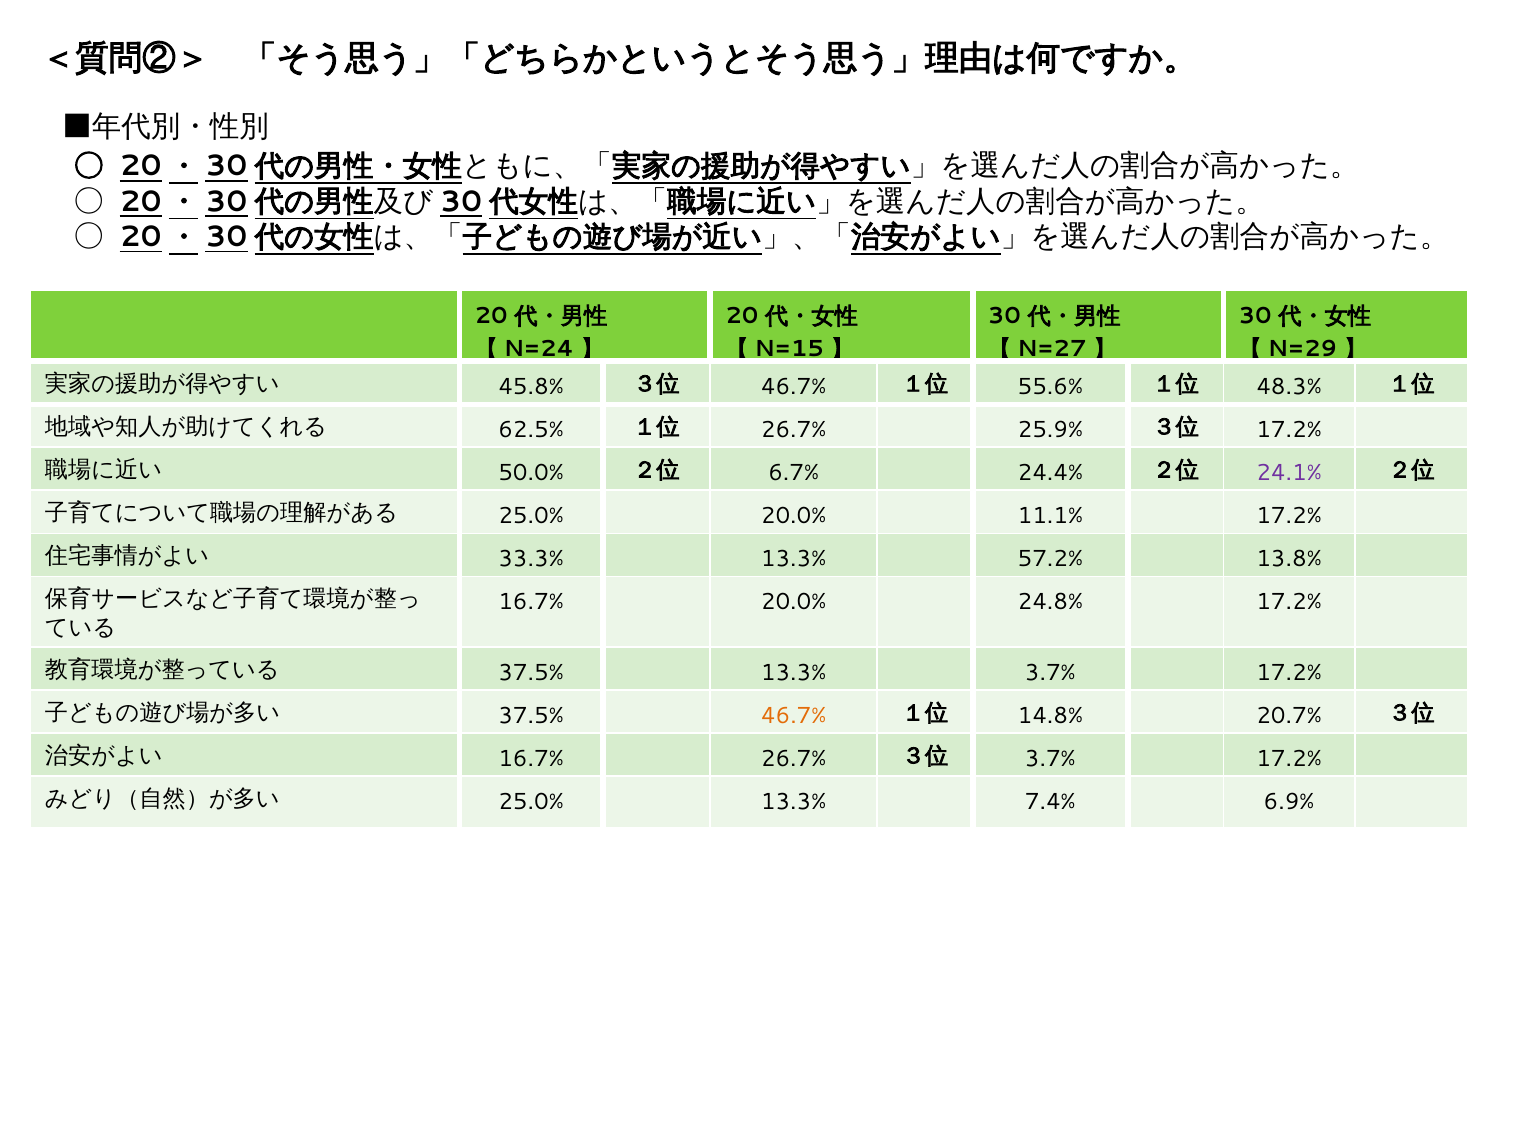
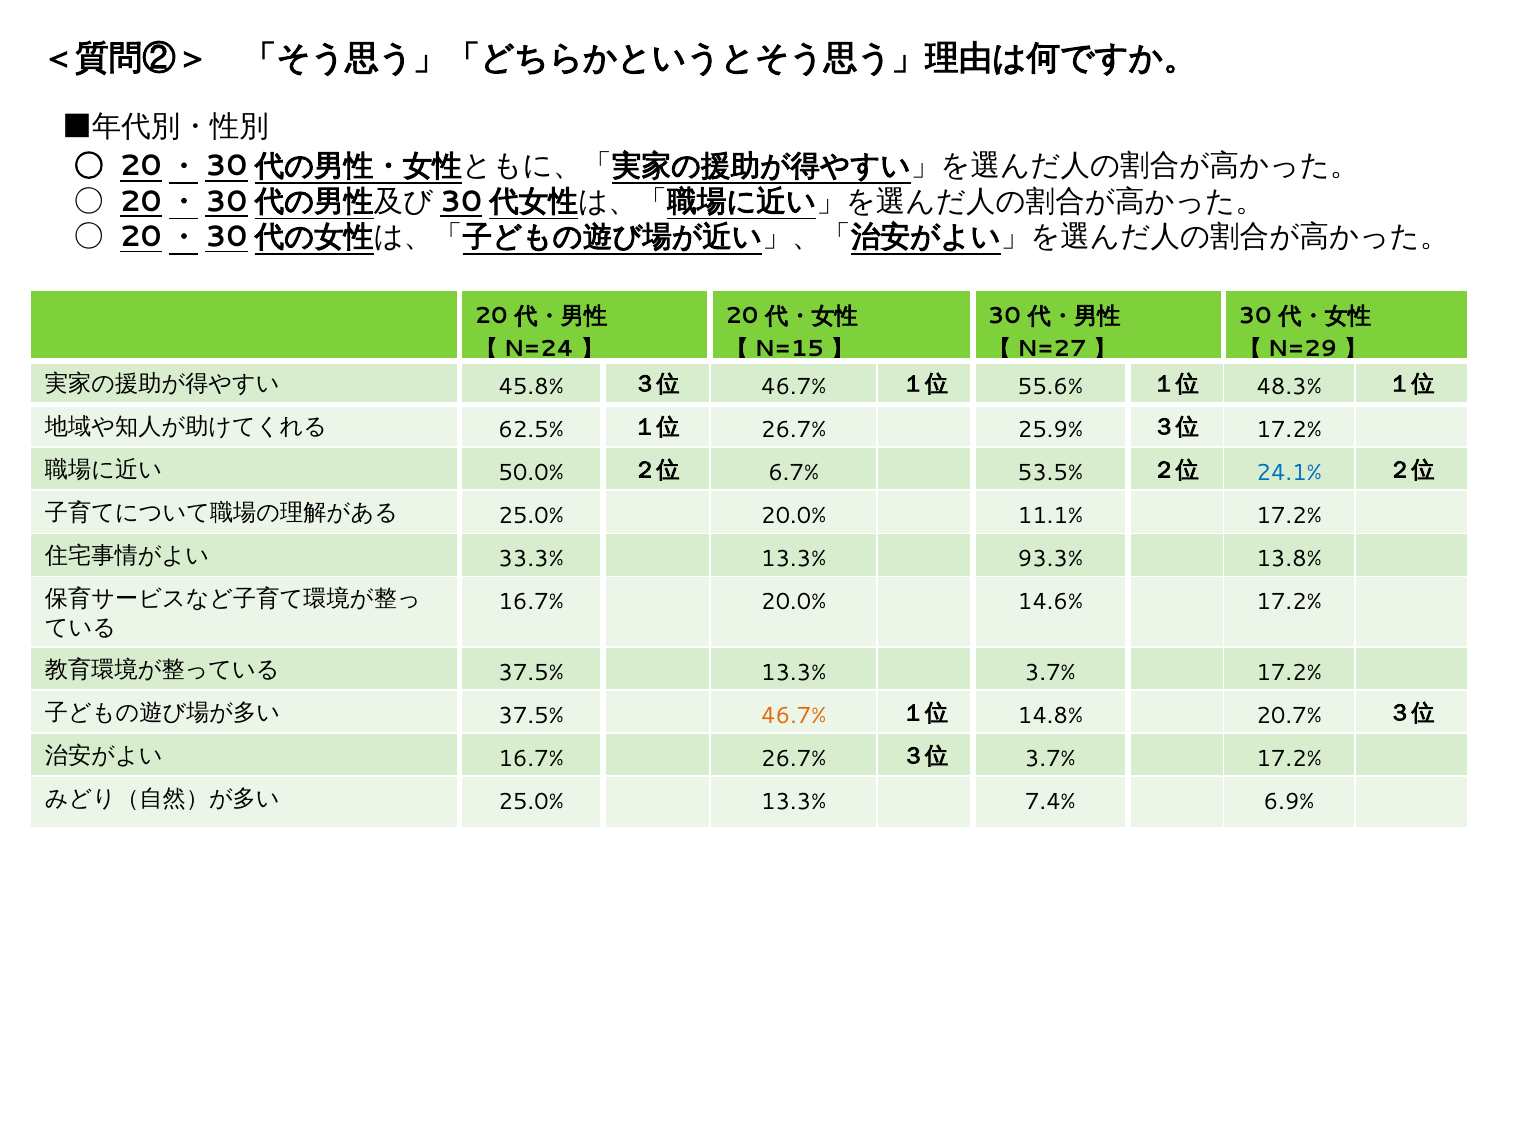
24.4%: 24.4% -> 53.5% (1050, 473)
24.1% colour: purple -> blue (1289, 473)
57.2%: 57.2% -> 93.3% (1050, 559)
24.8%: 24.8% -> 14.6% (1050, 602)
